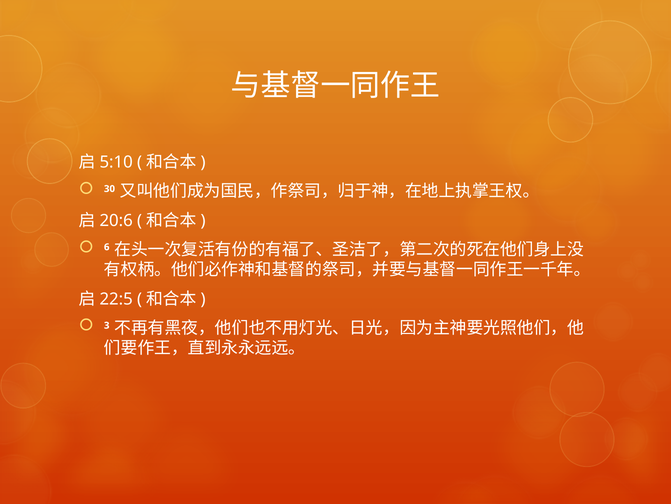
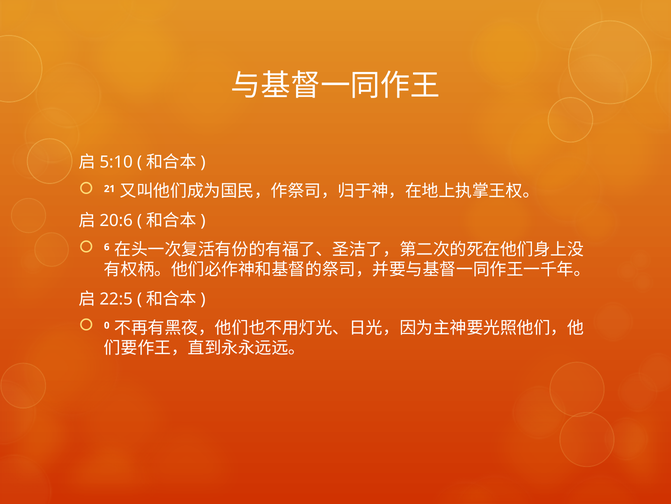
30: 30 -> 21 (109, 189)
3: 3 -> 0 (107, 325)
